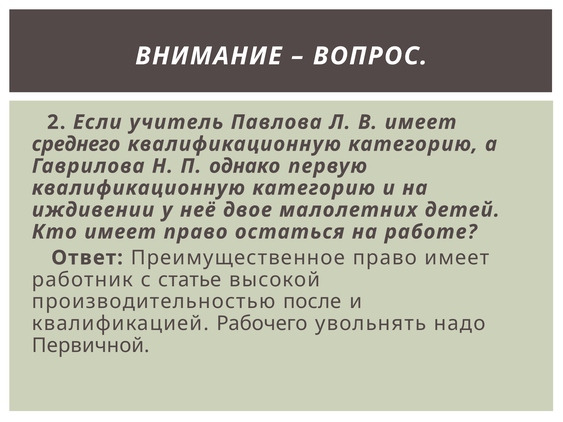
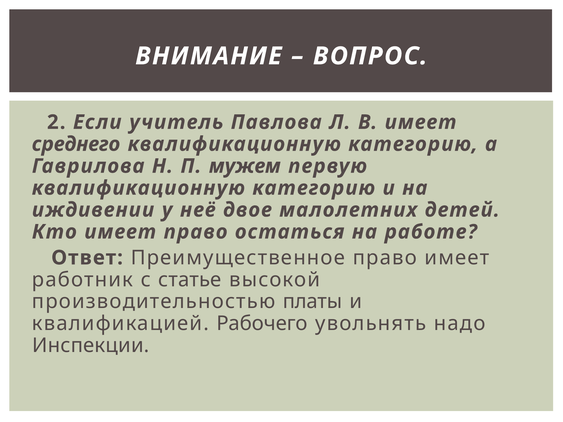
однако: однако -> мужем (245, 166)
после: после -> платы (312, 302)
Первичной: Первичной -> Инспекции (91, 346)
